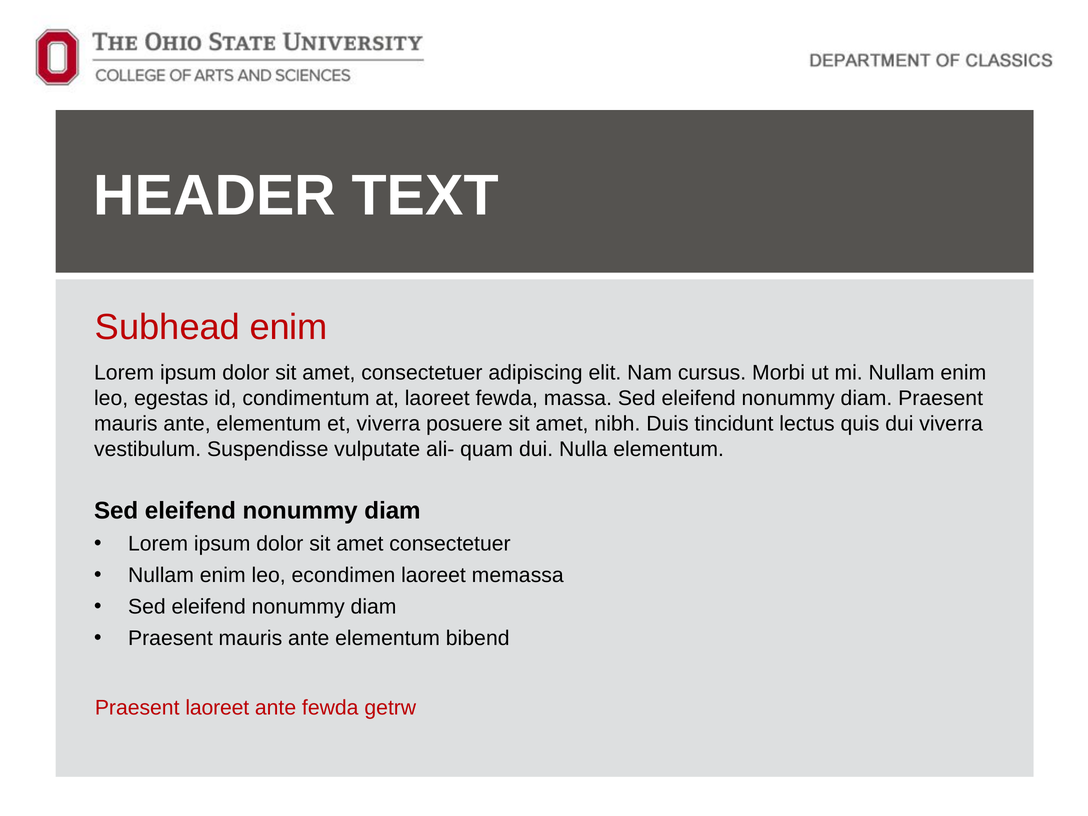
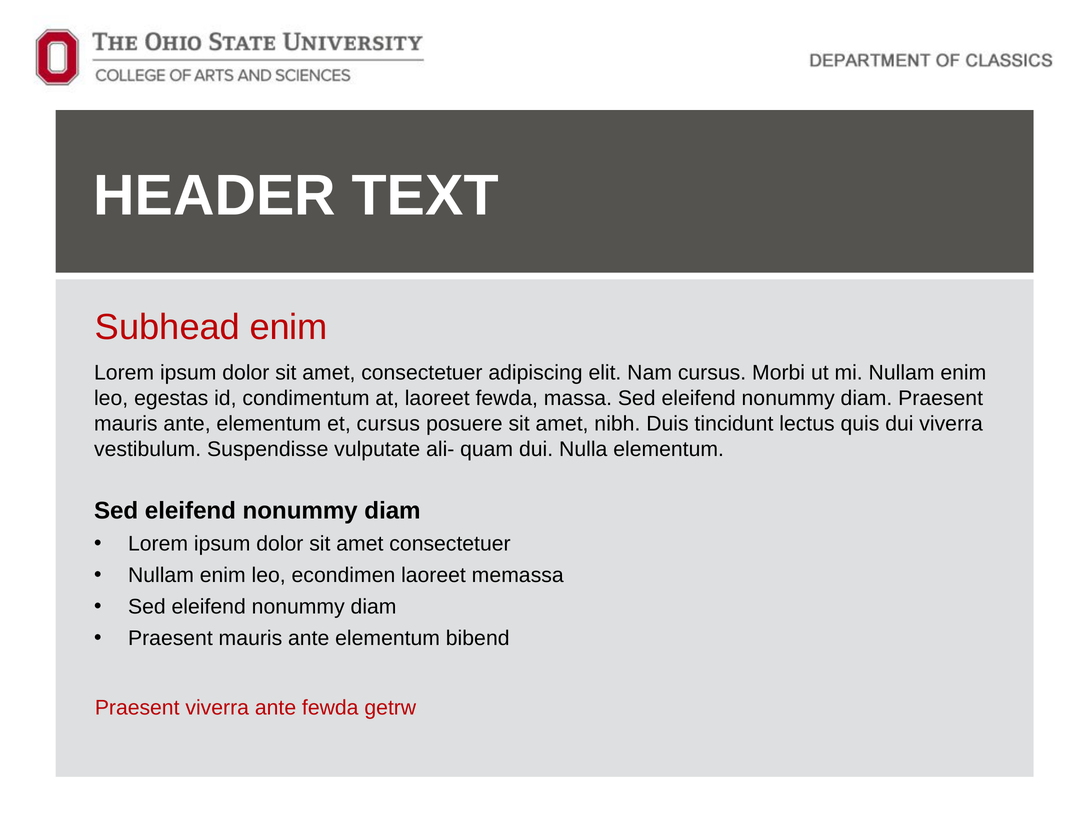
et viverra: viverra -> cursus (388, 424)
Praesent laoreet: laoreet -> viverra (217, 708)
